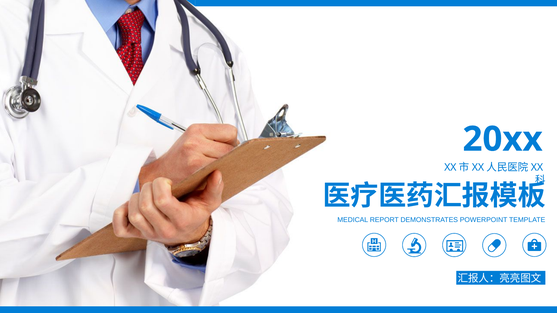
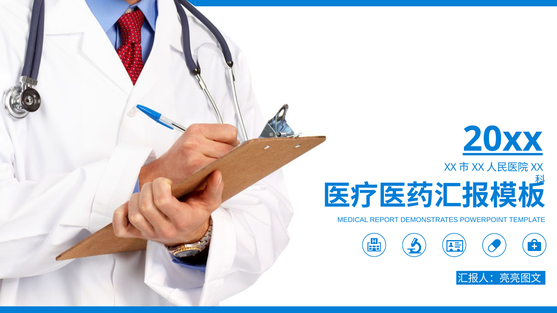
20xx underline: none -> present (503, 139)
